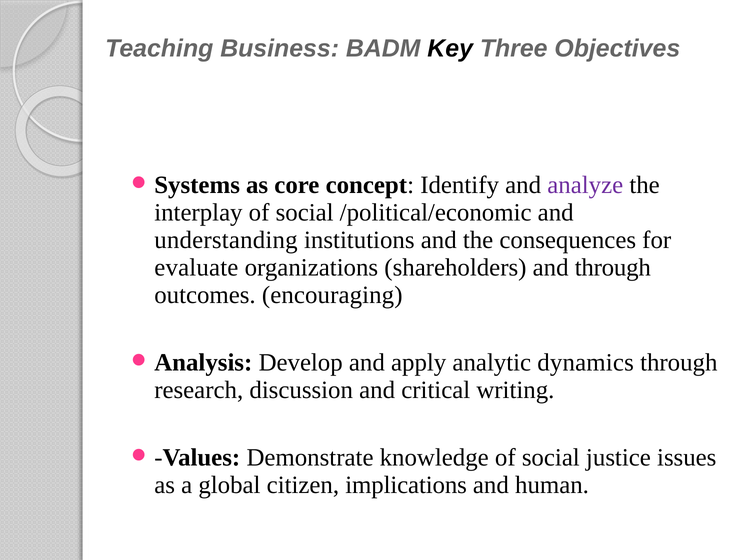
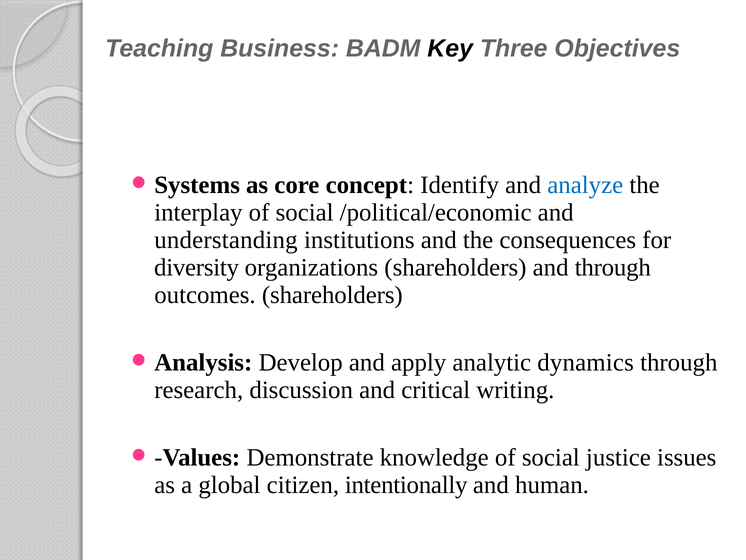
analyze colour: purple -> blue (585, 185)
evaluate: evaluate -> diversity (197, 267)
outcomes encouraging: encouraging -> shareholders (332, 295)
implications: implications -> intentionally (406, 485)
